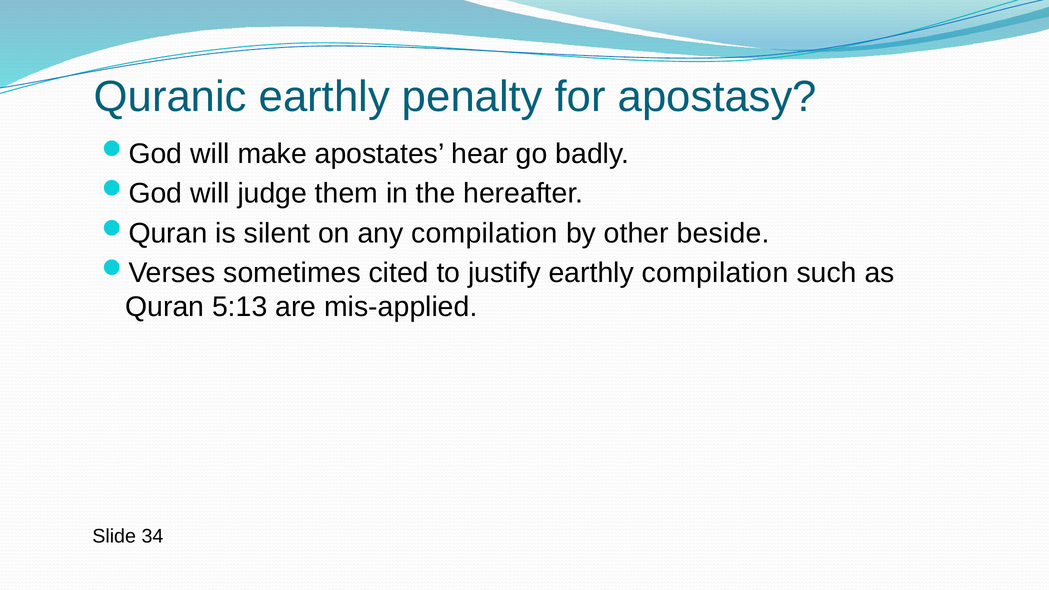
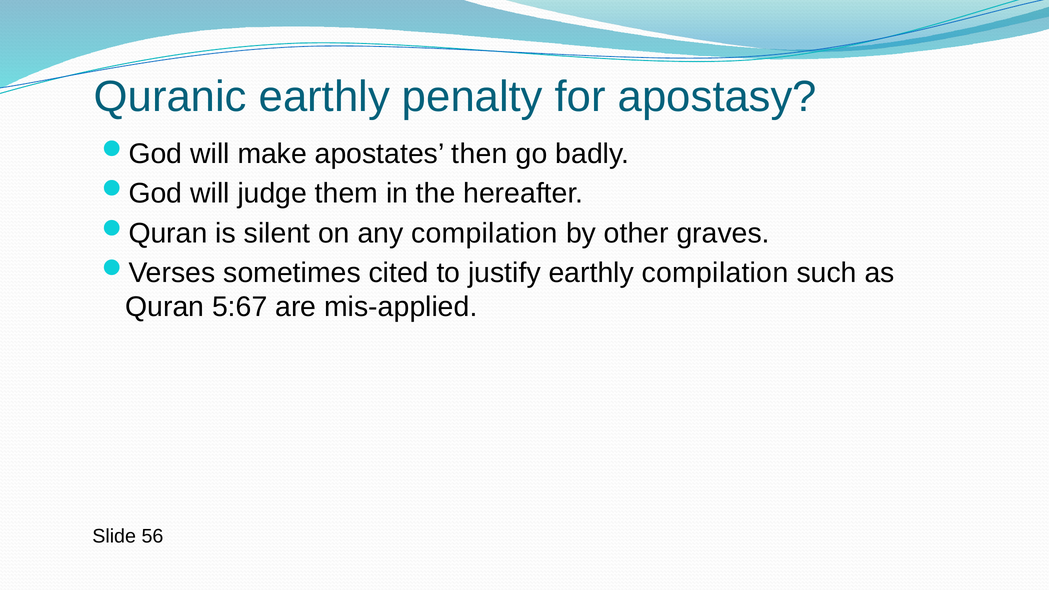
hear: hear -> then (480, 154)
beside: beside -> graves (723, 233)
5:13: 5:13 -> 5:67 (240, 307)
34: 34 -> 56 (152, 536)
